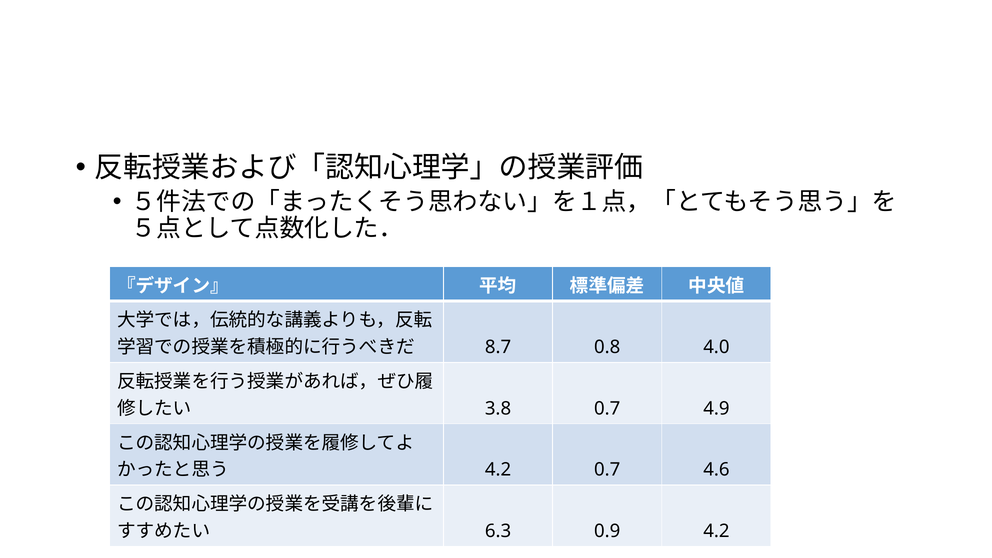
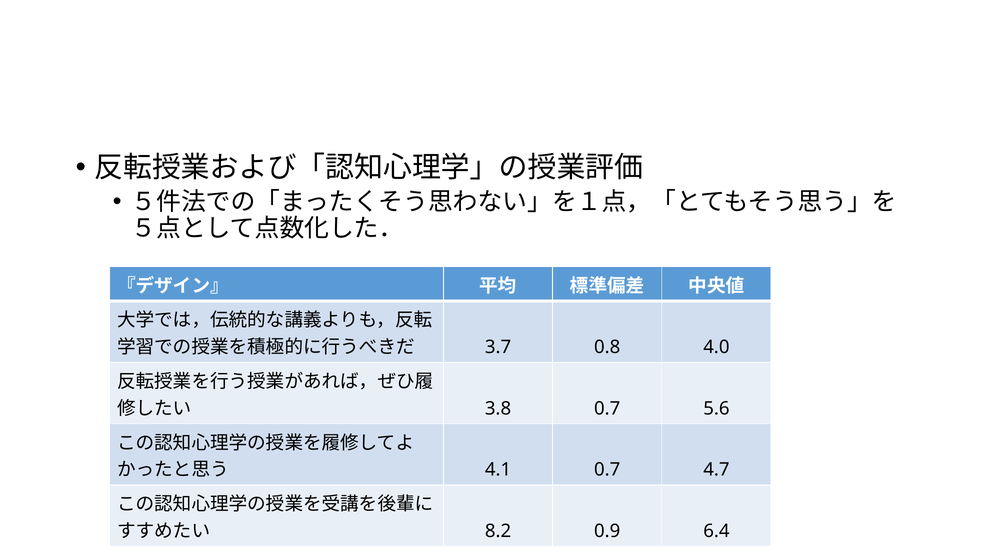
8.7: 8.7 -> 3.7 (498, 347)
4.9: 4.9 -> 5.6 (716, 408)
4.2: 4.2 -> 4.1 (498, 470)
4.6: 4.6 -> 4.7 (716, 470)
6.3: 6.3 -> 8.2 (498, 531)
0.9 4.2: 4.2 -> 6.4 (716, 531)
